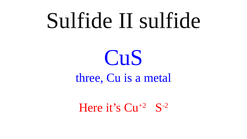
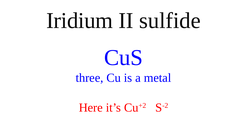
Sulfide: Sulfide -> Iridium (80, 21)
